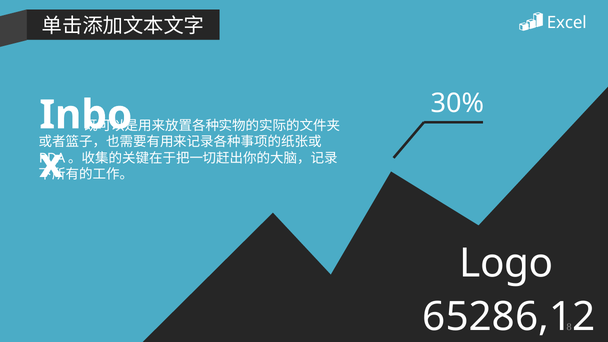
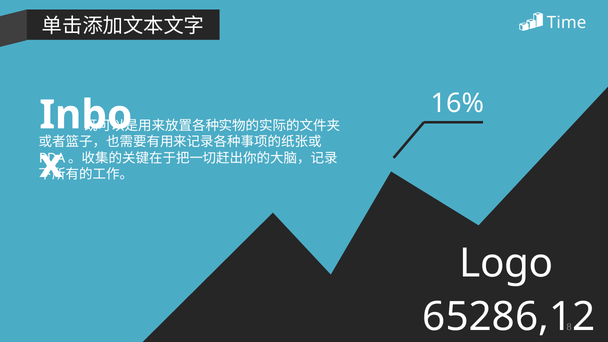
Excel: Excel -> Time (567, 23)
30%: 30% -> 16% (457, 103)
